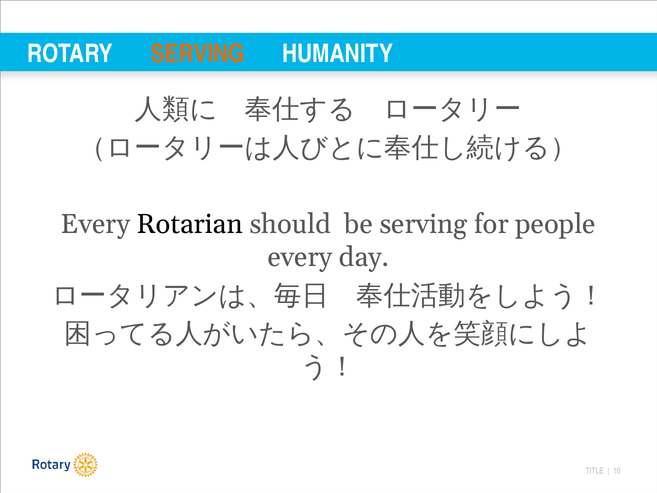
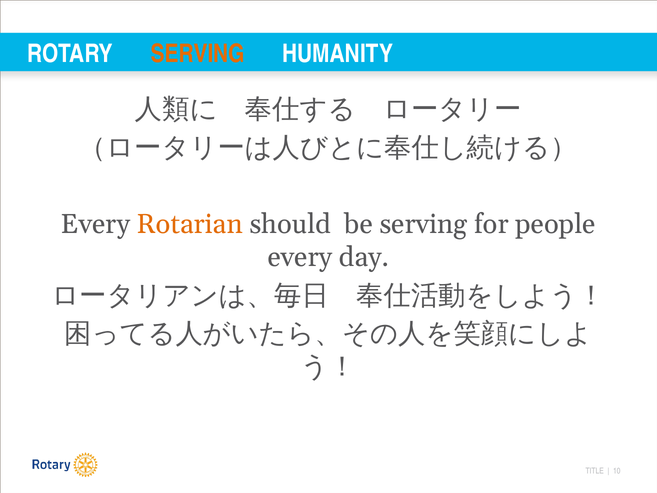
Rotarian colour: black -> orange (190, 224)
